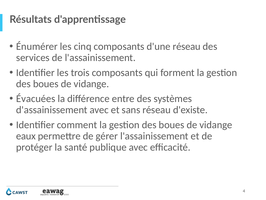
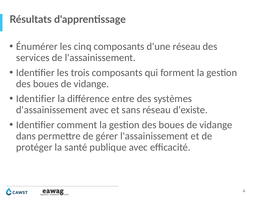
Évacuées: Évacuées -> Identifier (36, 99)
eaux: eaux -> dans (26, 136)
